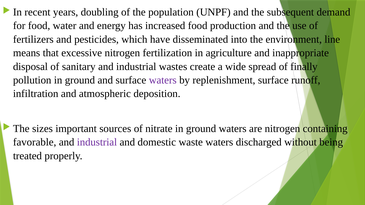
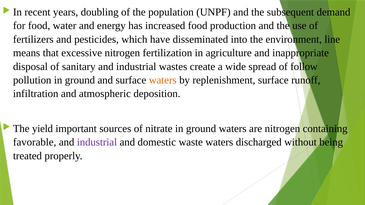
finally: finally -> follow (304, 67)
waters colour: purple -> orange (163, 80)
sizes: sizes -> yield (43, 129)
